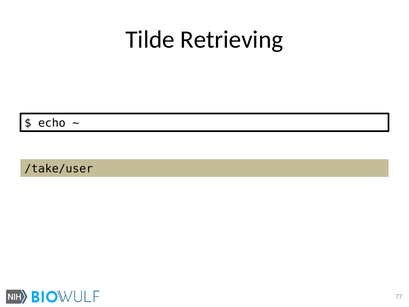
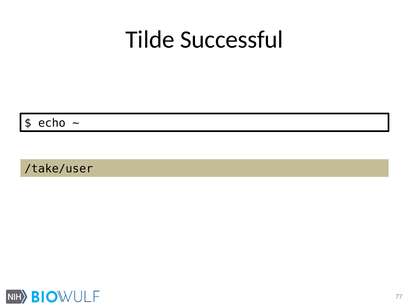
Retrieving: Retrieving -> Successful (232, 40)
